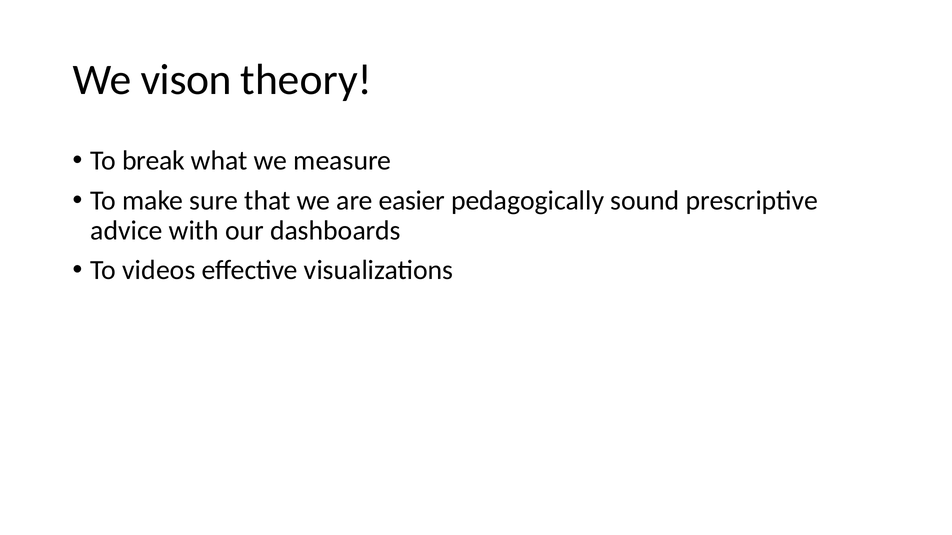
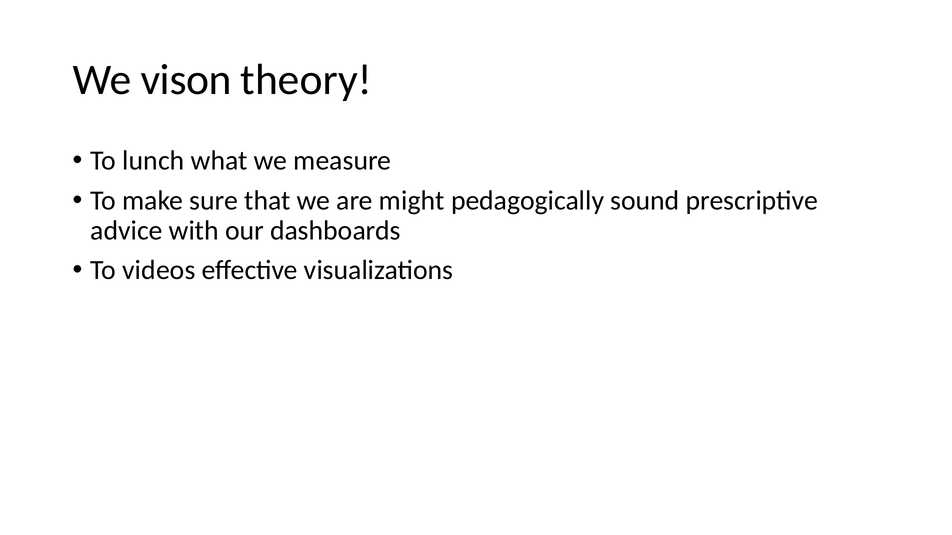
break: break -> lunch (153, 161)
easier: easier -> might (412, 201)
